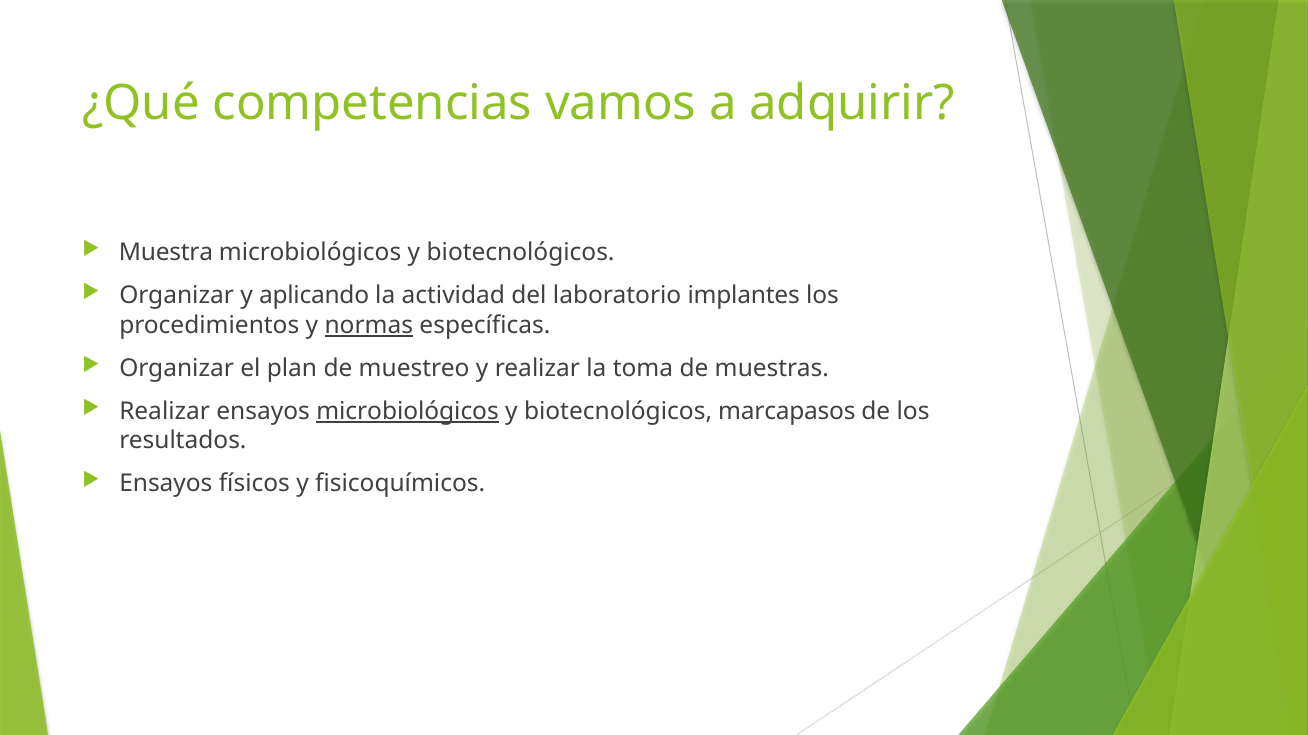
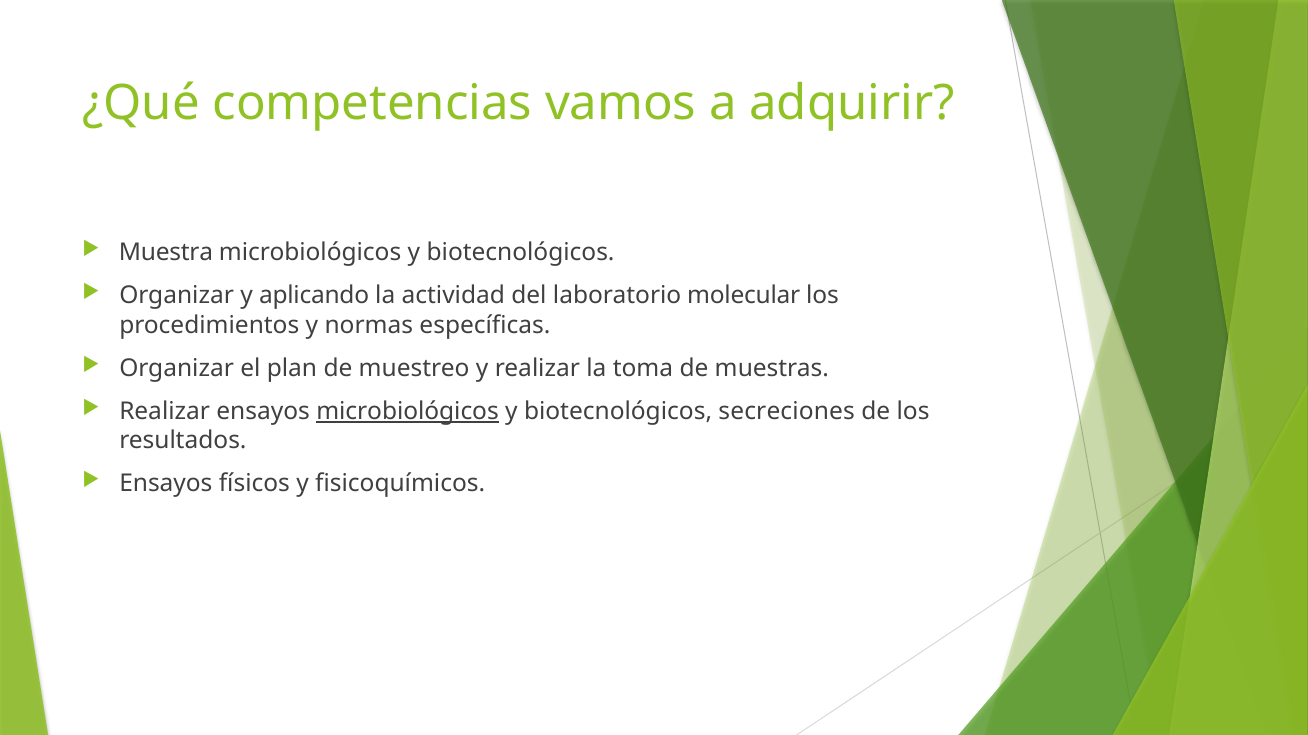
implantes: implantes -> molecular (744, 296)
normas underline: present -> none (369, 326)
marcapasos: marcapasos -> secreciones (787, 412)
